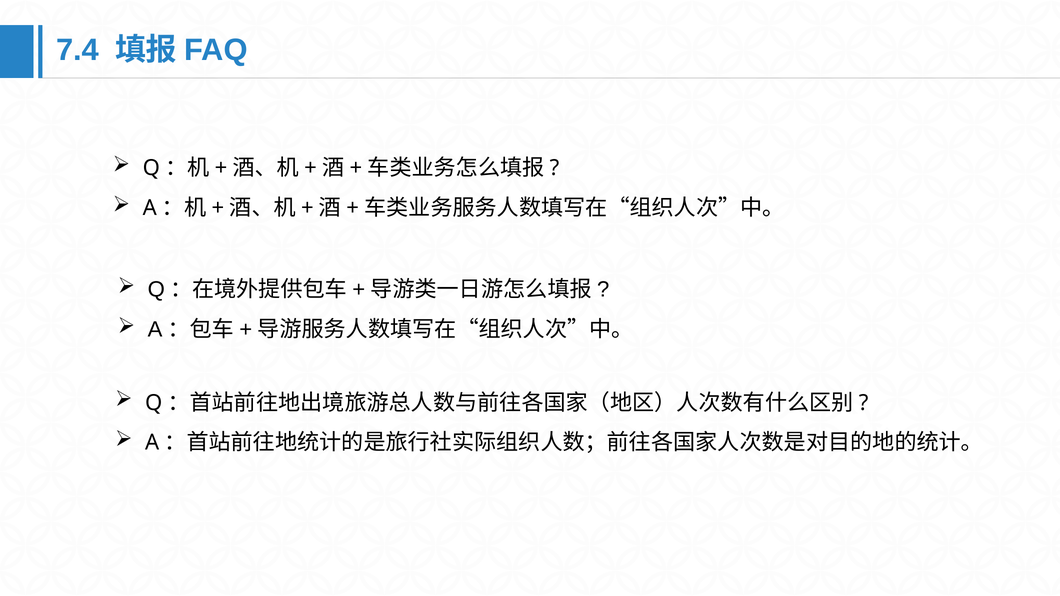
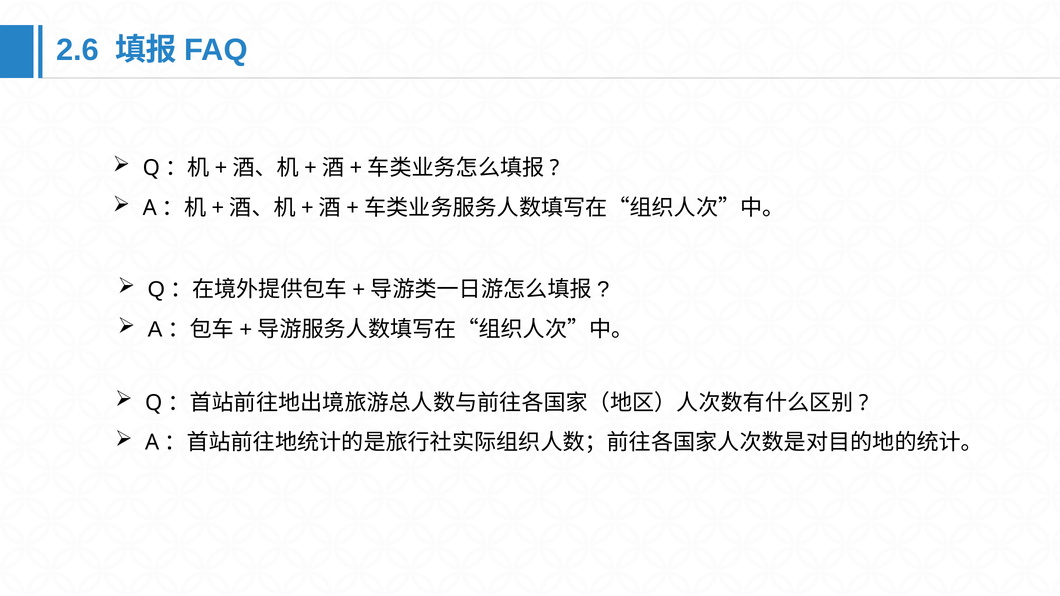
7.4: 7.4 -> 2.6 (78, 50)
